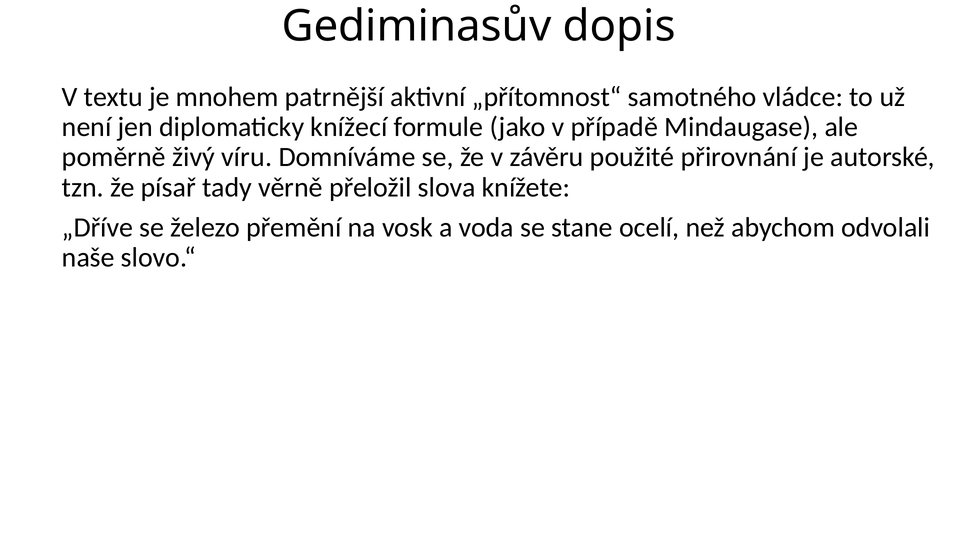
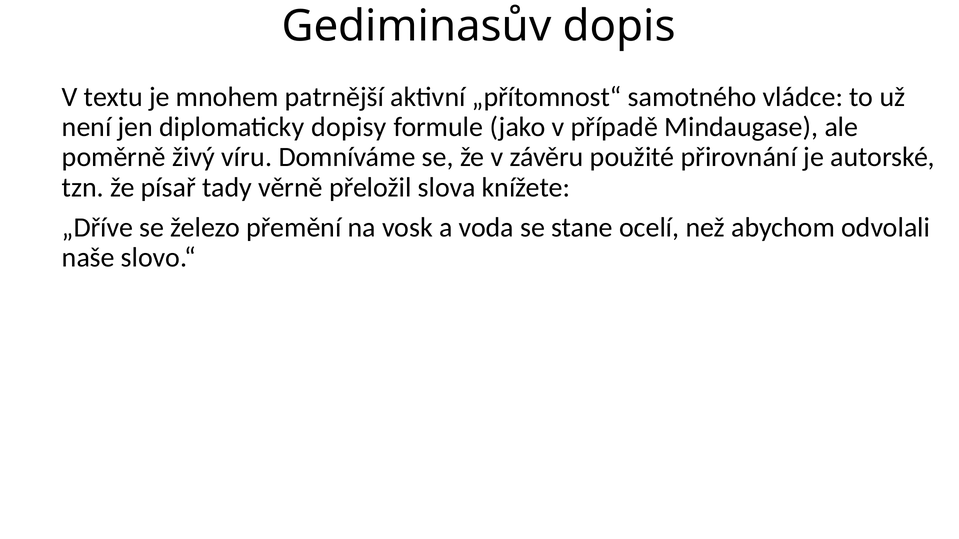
knížecí: knížecí -> dopisy (349, 127)
